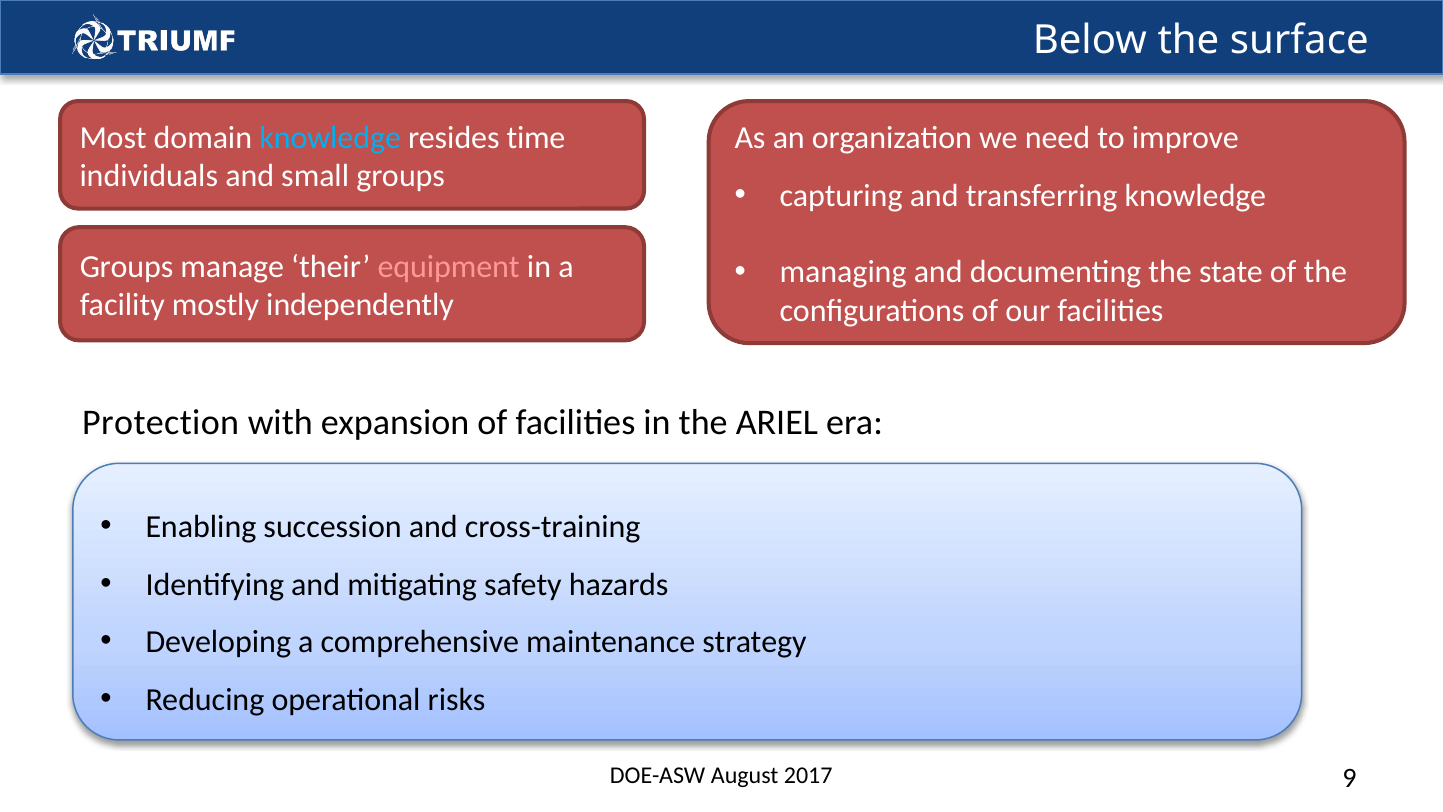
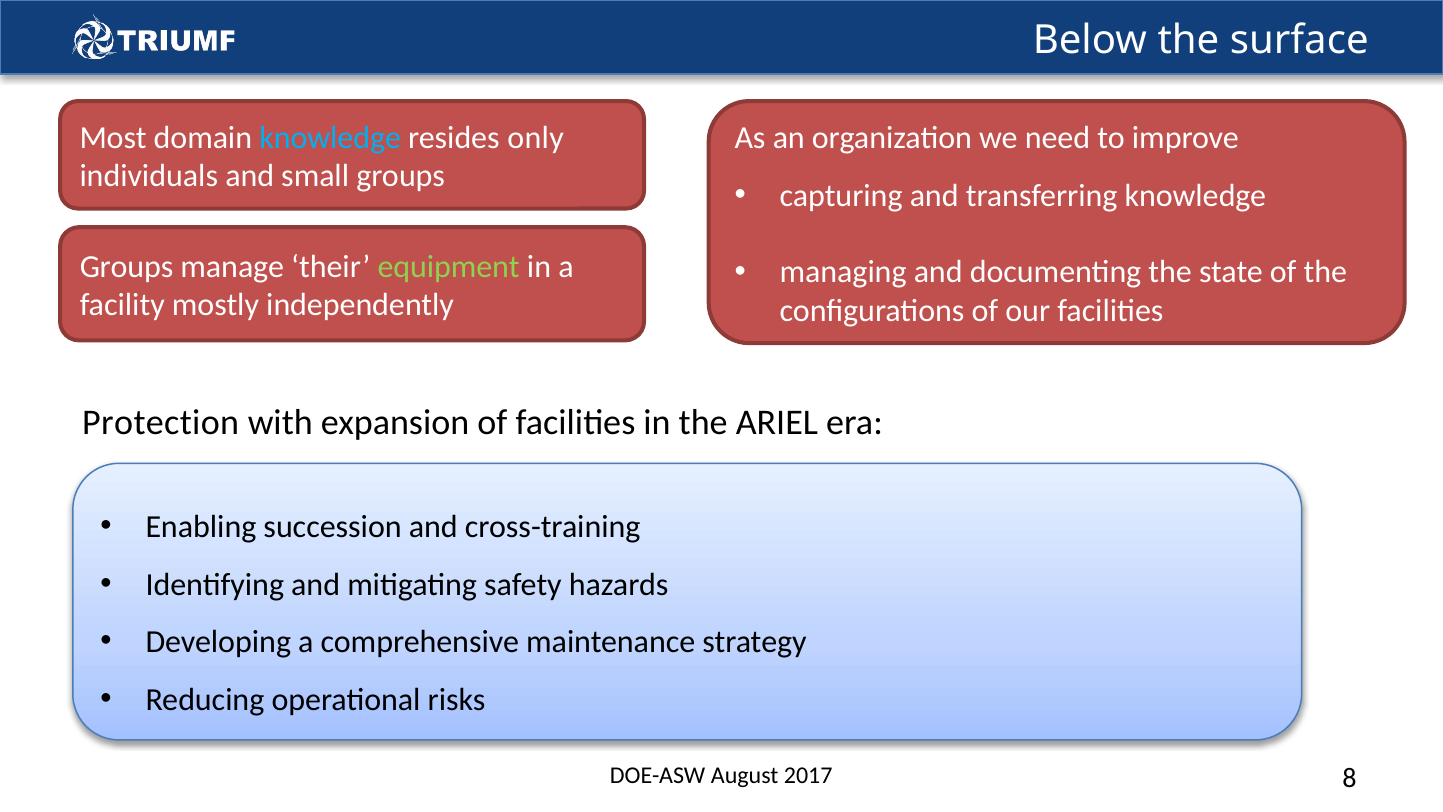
time: time -> only (536, 138)
equipment colour: pink -> light green (449, 267)
9: 9 -> 8 (1350, 778)
